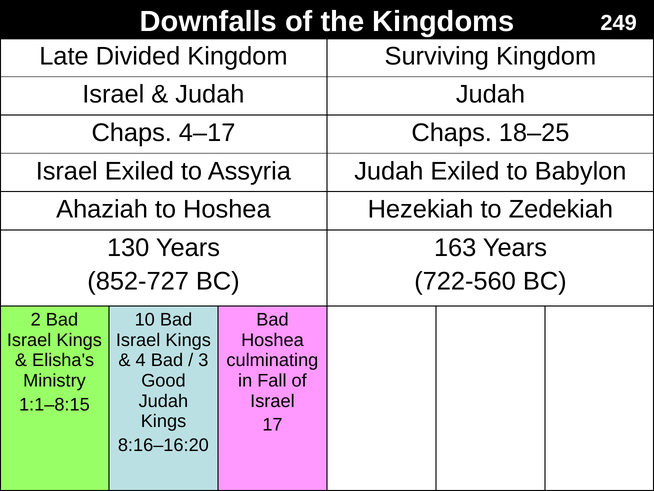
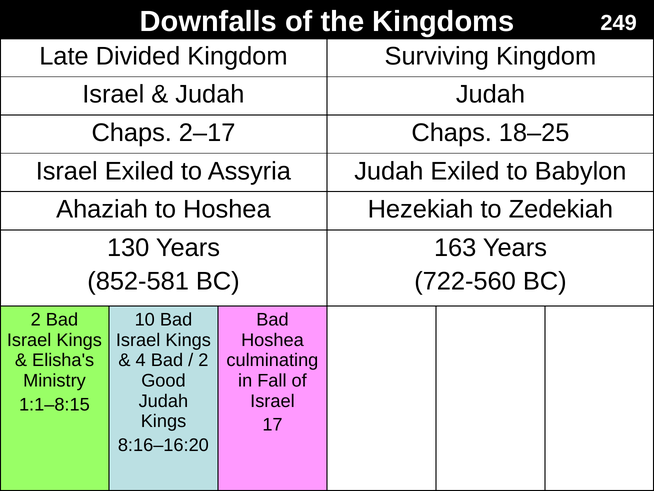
4–17: 4–17 -> 2–17 (207, 133)
852-727: 852-727 -> 852-581 (138, 281)
3: 3 -> 2 (203, 360)
